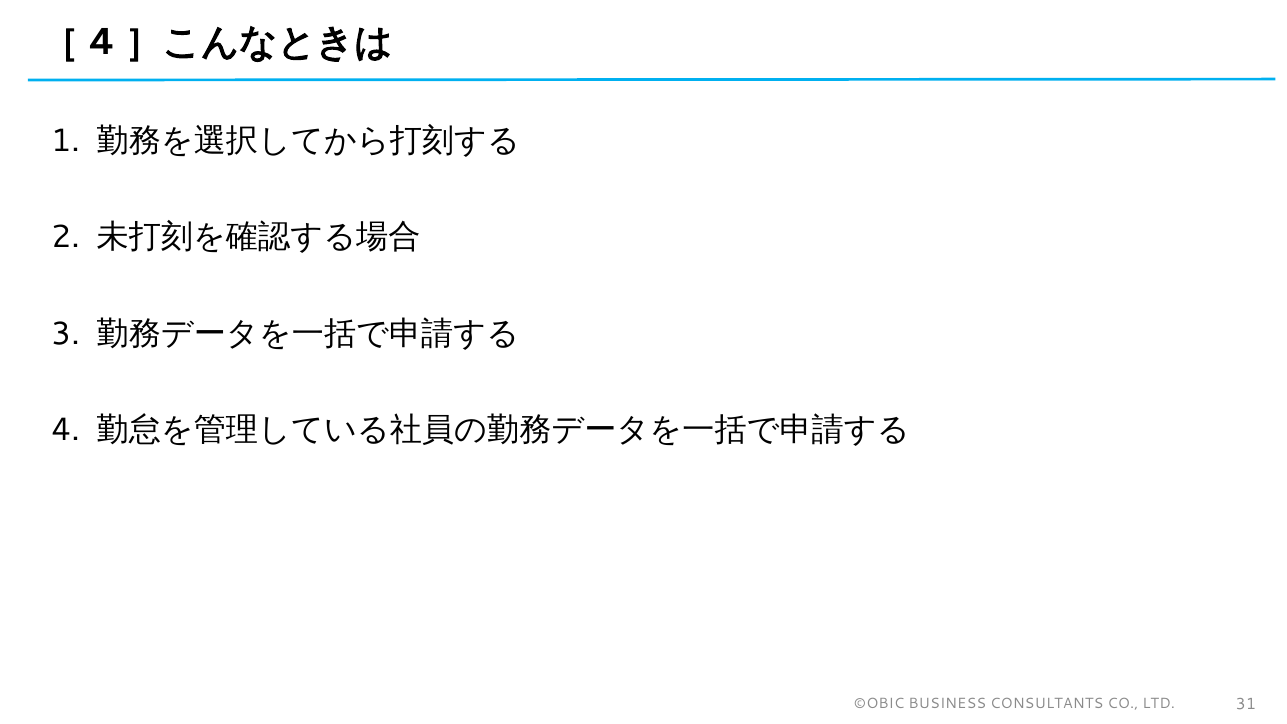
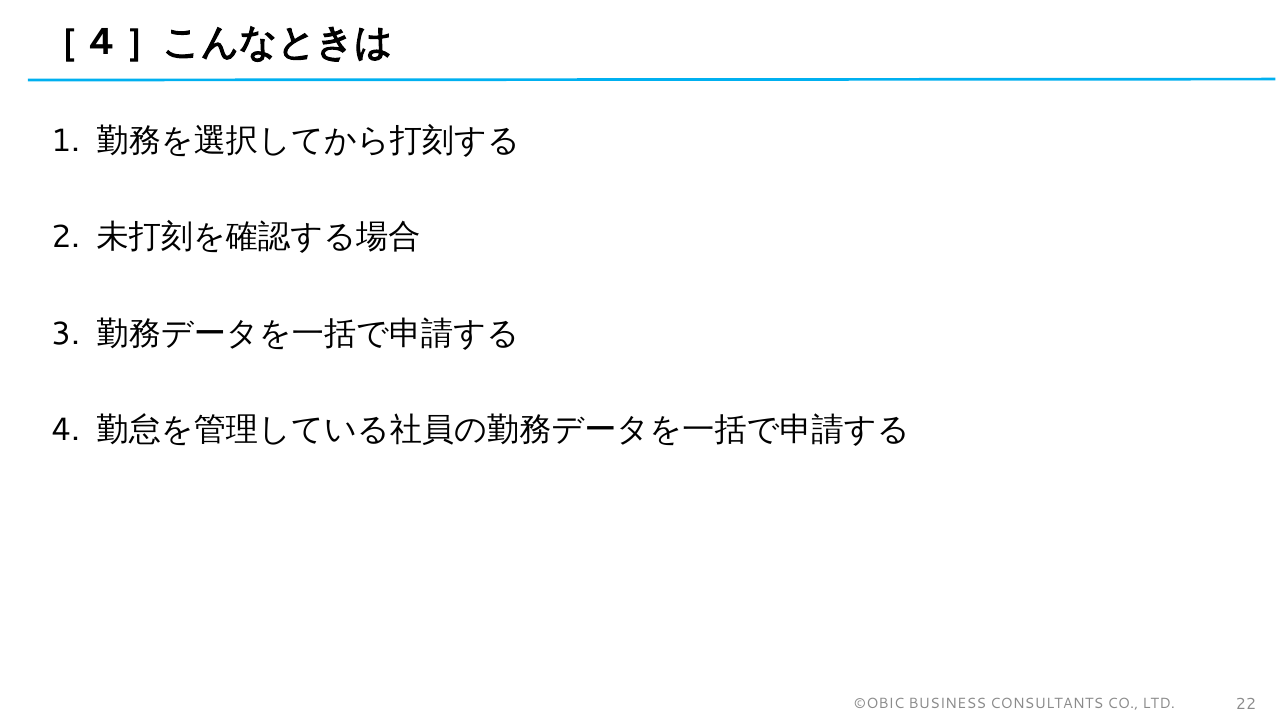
31: 31 -> 22 (1246, 704)
